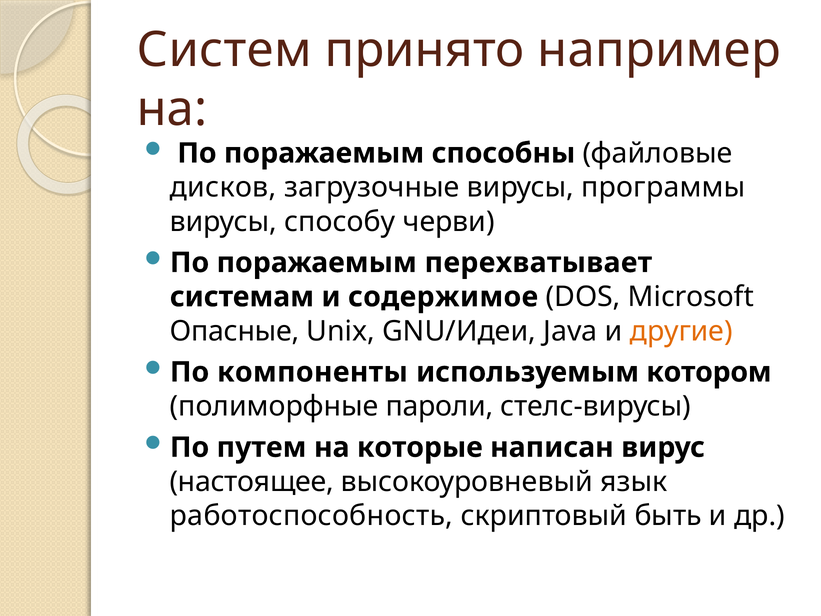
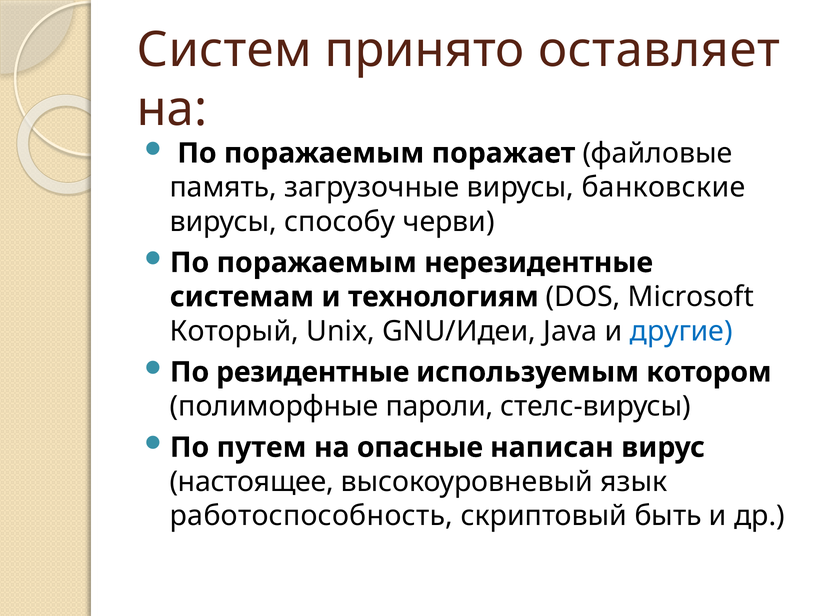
например: например -> оставляет (659, 50)
способны: способны -> поражает (503, 153)
дисков: дисков -> память (223, 187)
программы: программы -> банковские (663, 187)
перехватывает: перехватывает -> нерезидентные (539, 263)
содержимое: содержимое -> технологиям (443, 297)
Опасные: Опасные -> Который (234, 331)
другие colour: orange -> blue (681, 331)
компоненты: компоненты -> резидентные (313, 372)
которые: которые -> опасные (420, 447)
